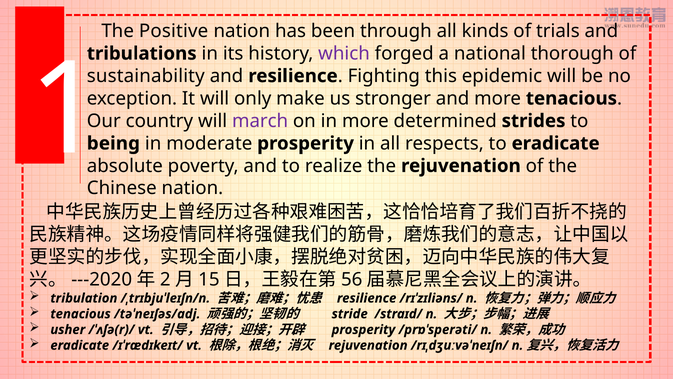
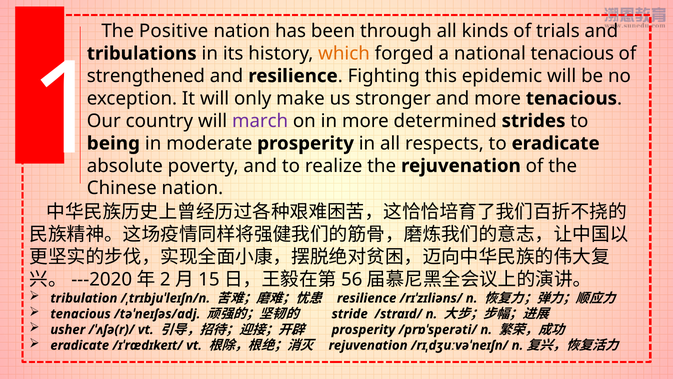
which colour: purple -> orange (344, 53)
national thorough: thorough -> tenacious (572, 53)
sustainability: sustainability -> strengthened (146, 76)
